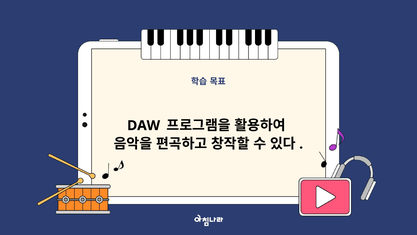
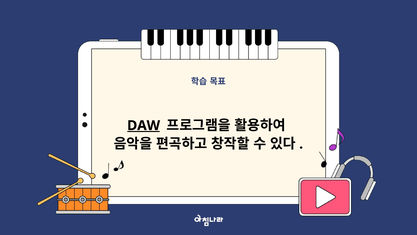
DAW underline: none -> present (144, 125)
